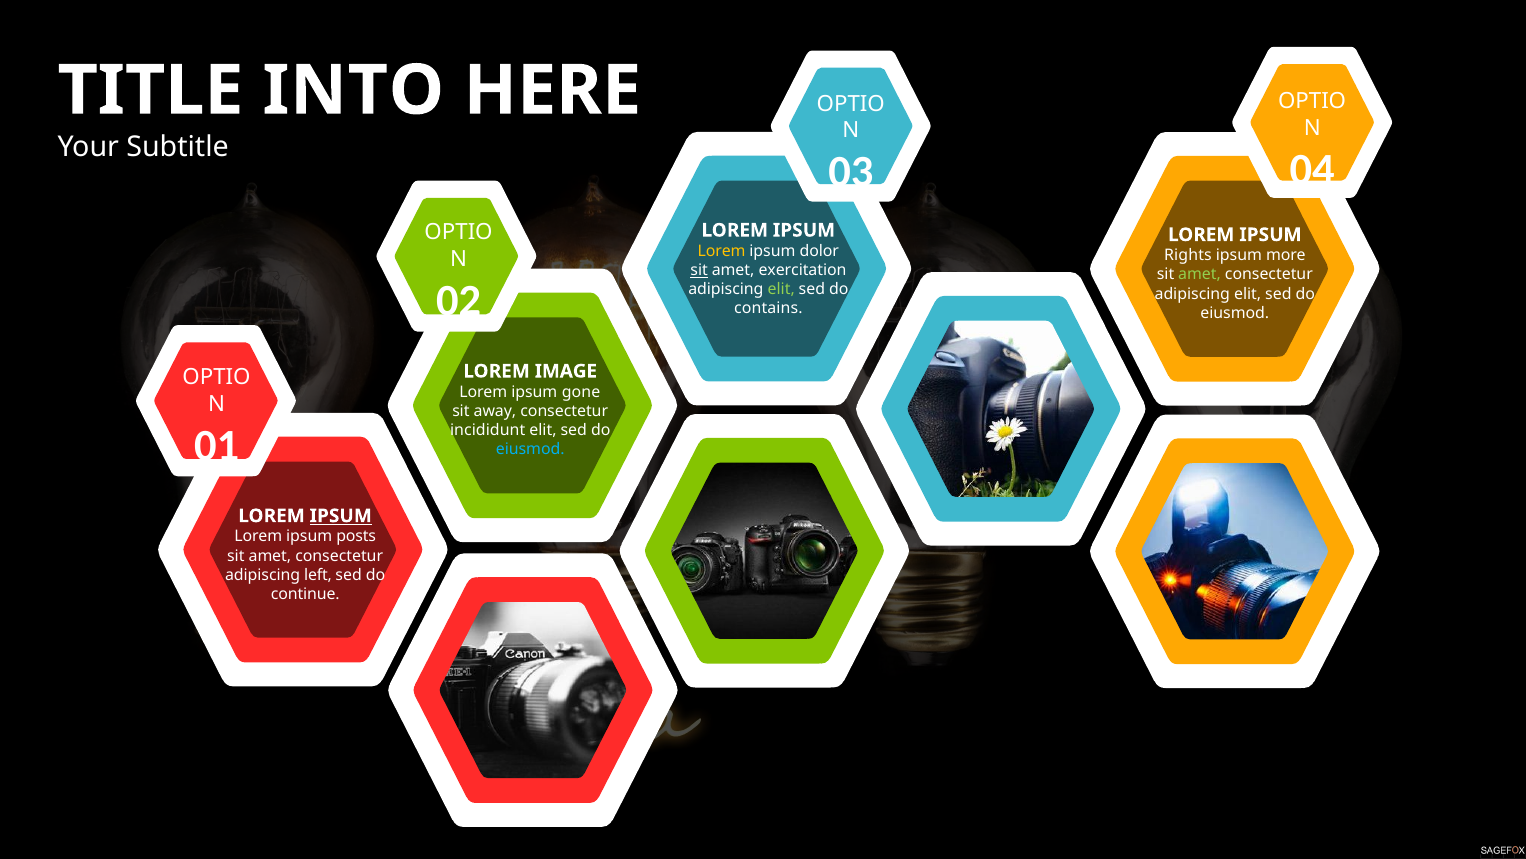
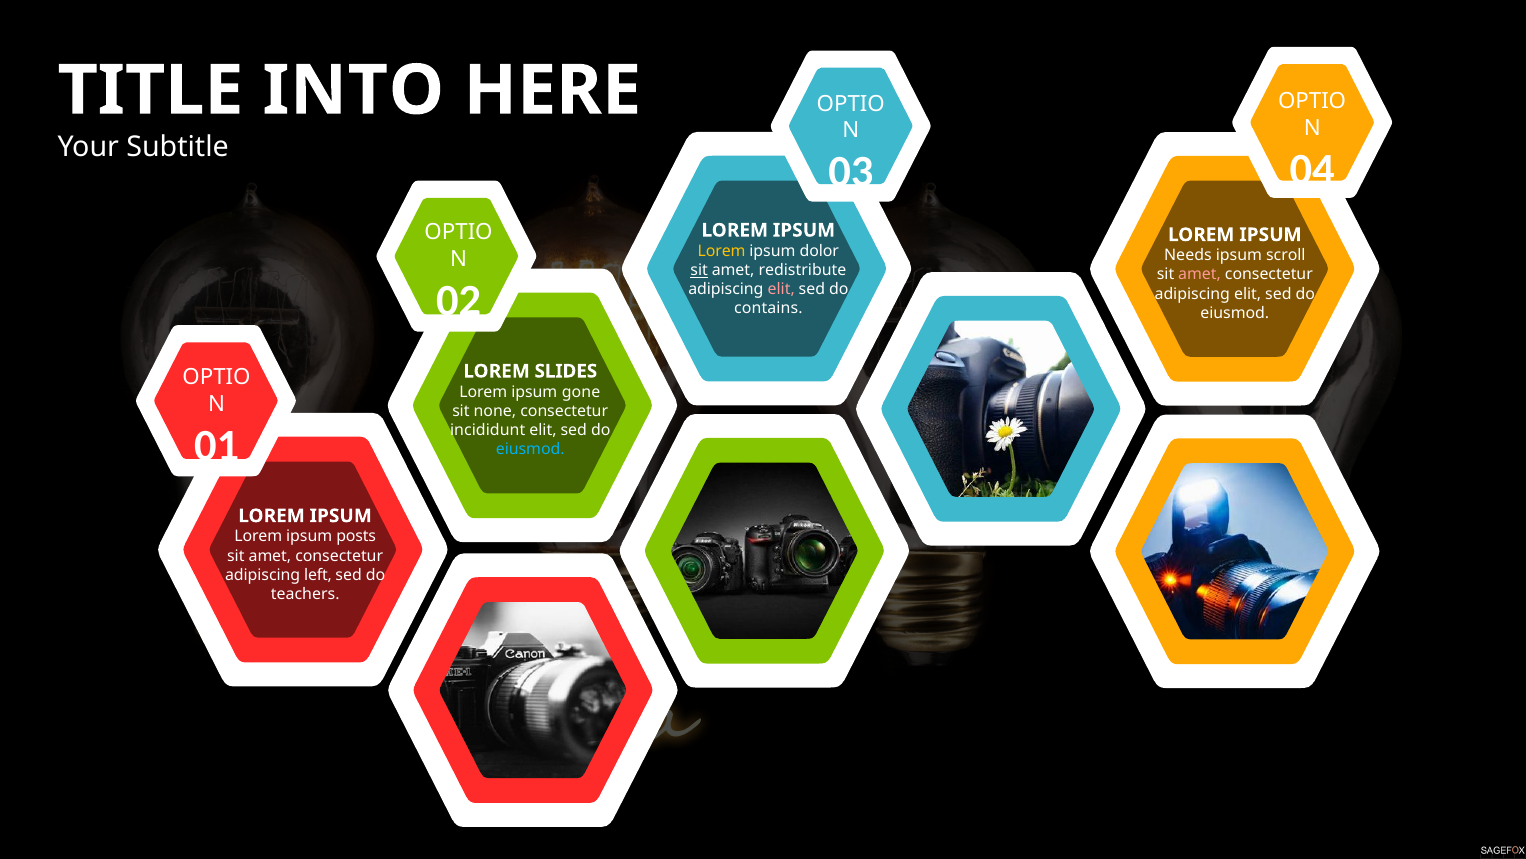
Rights: Rights -> Needs (1188, 255)
more: more -> scroll (1286, 255)
exercitation: exercitation -> redistribute (802, 270)
amet colour: light green -> pink (1200, 275)
elit colour: light green -> pink (781, 289)
IMAGE: IMAGE -> SLIDES (566, 371)
away: away -> none (495, 411)
IPSUM underline: present -> none (341, 516)
continue: continue -> teachers (305, 594)
